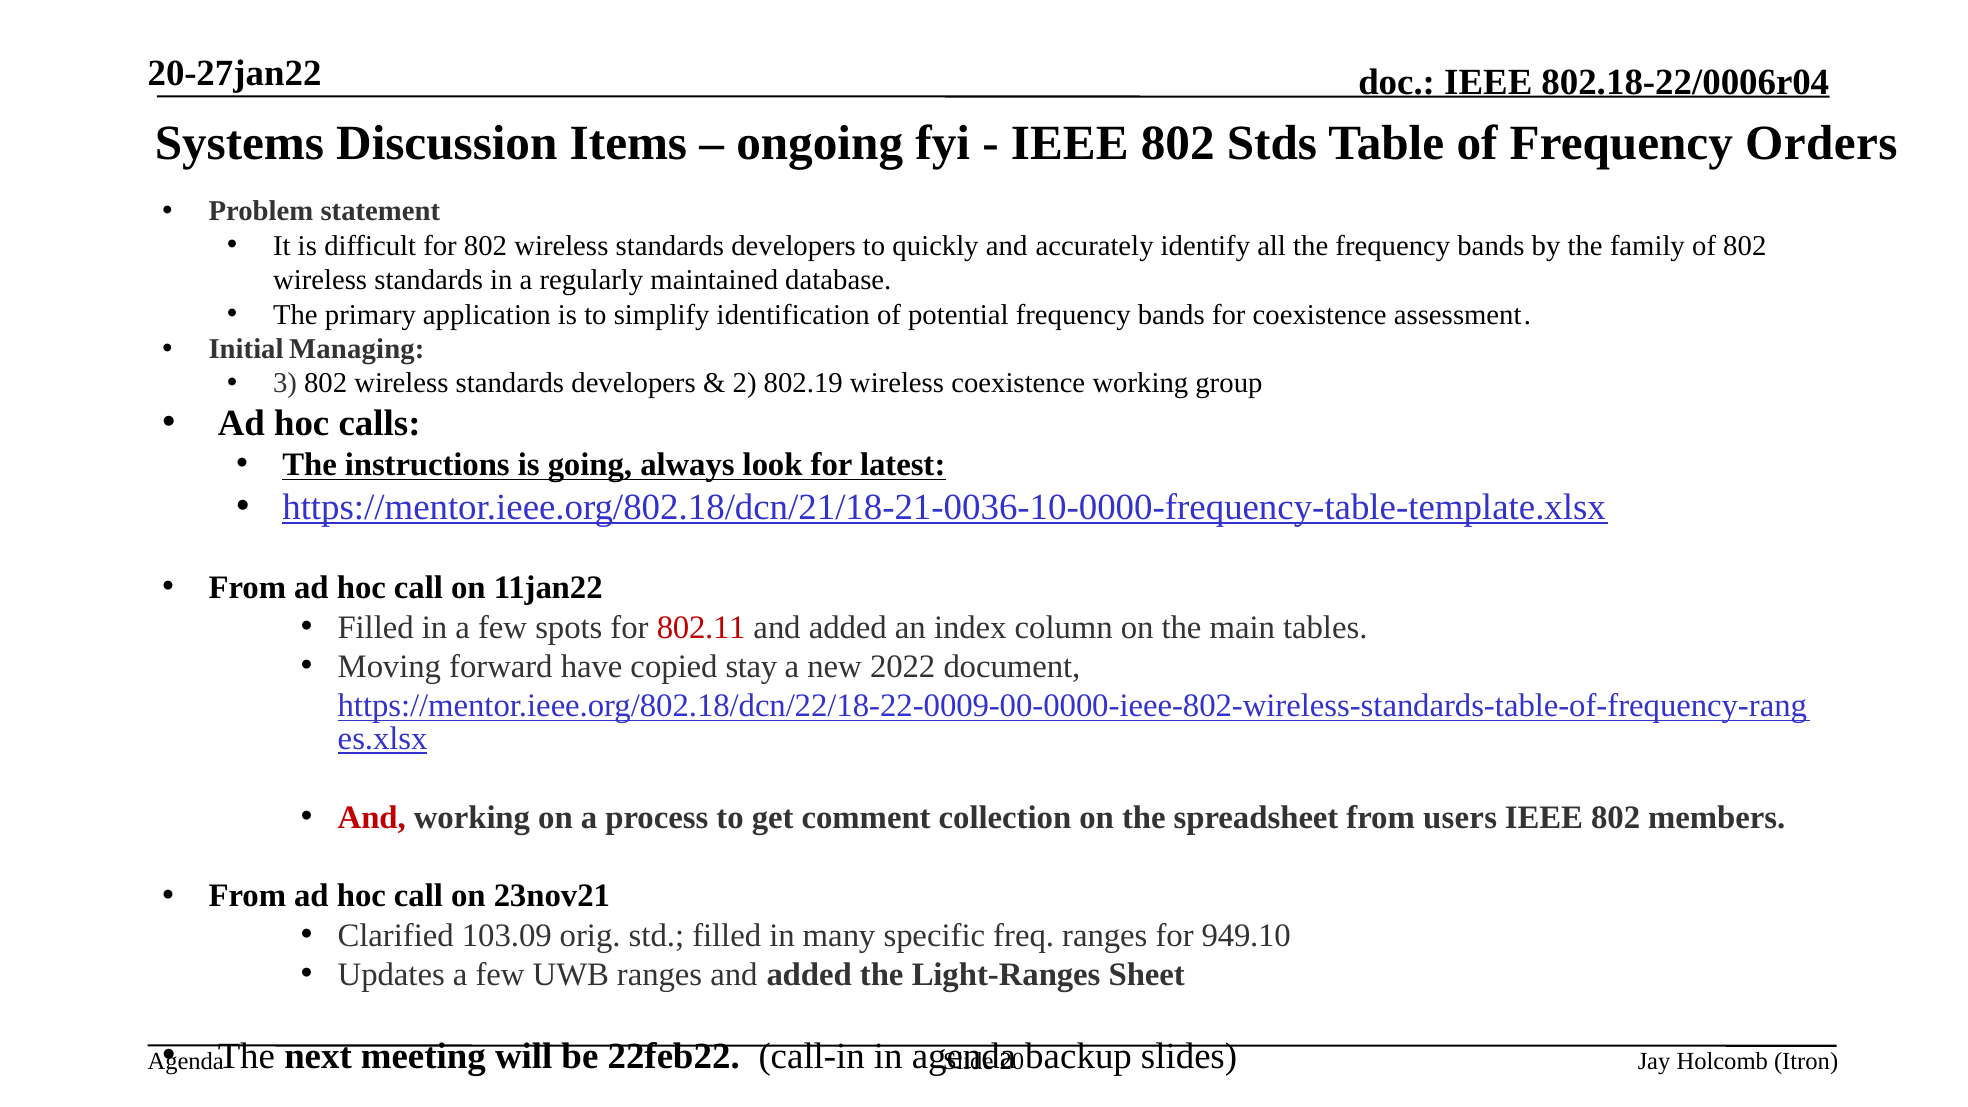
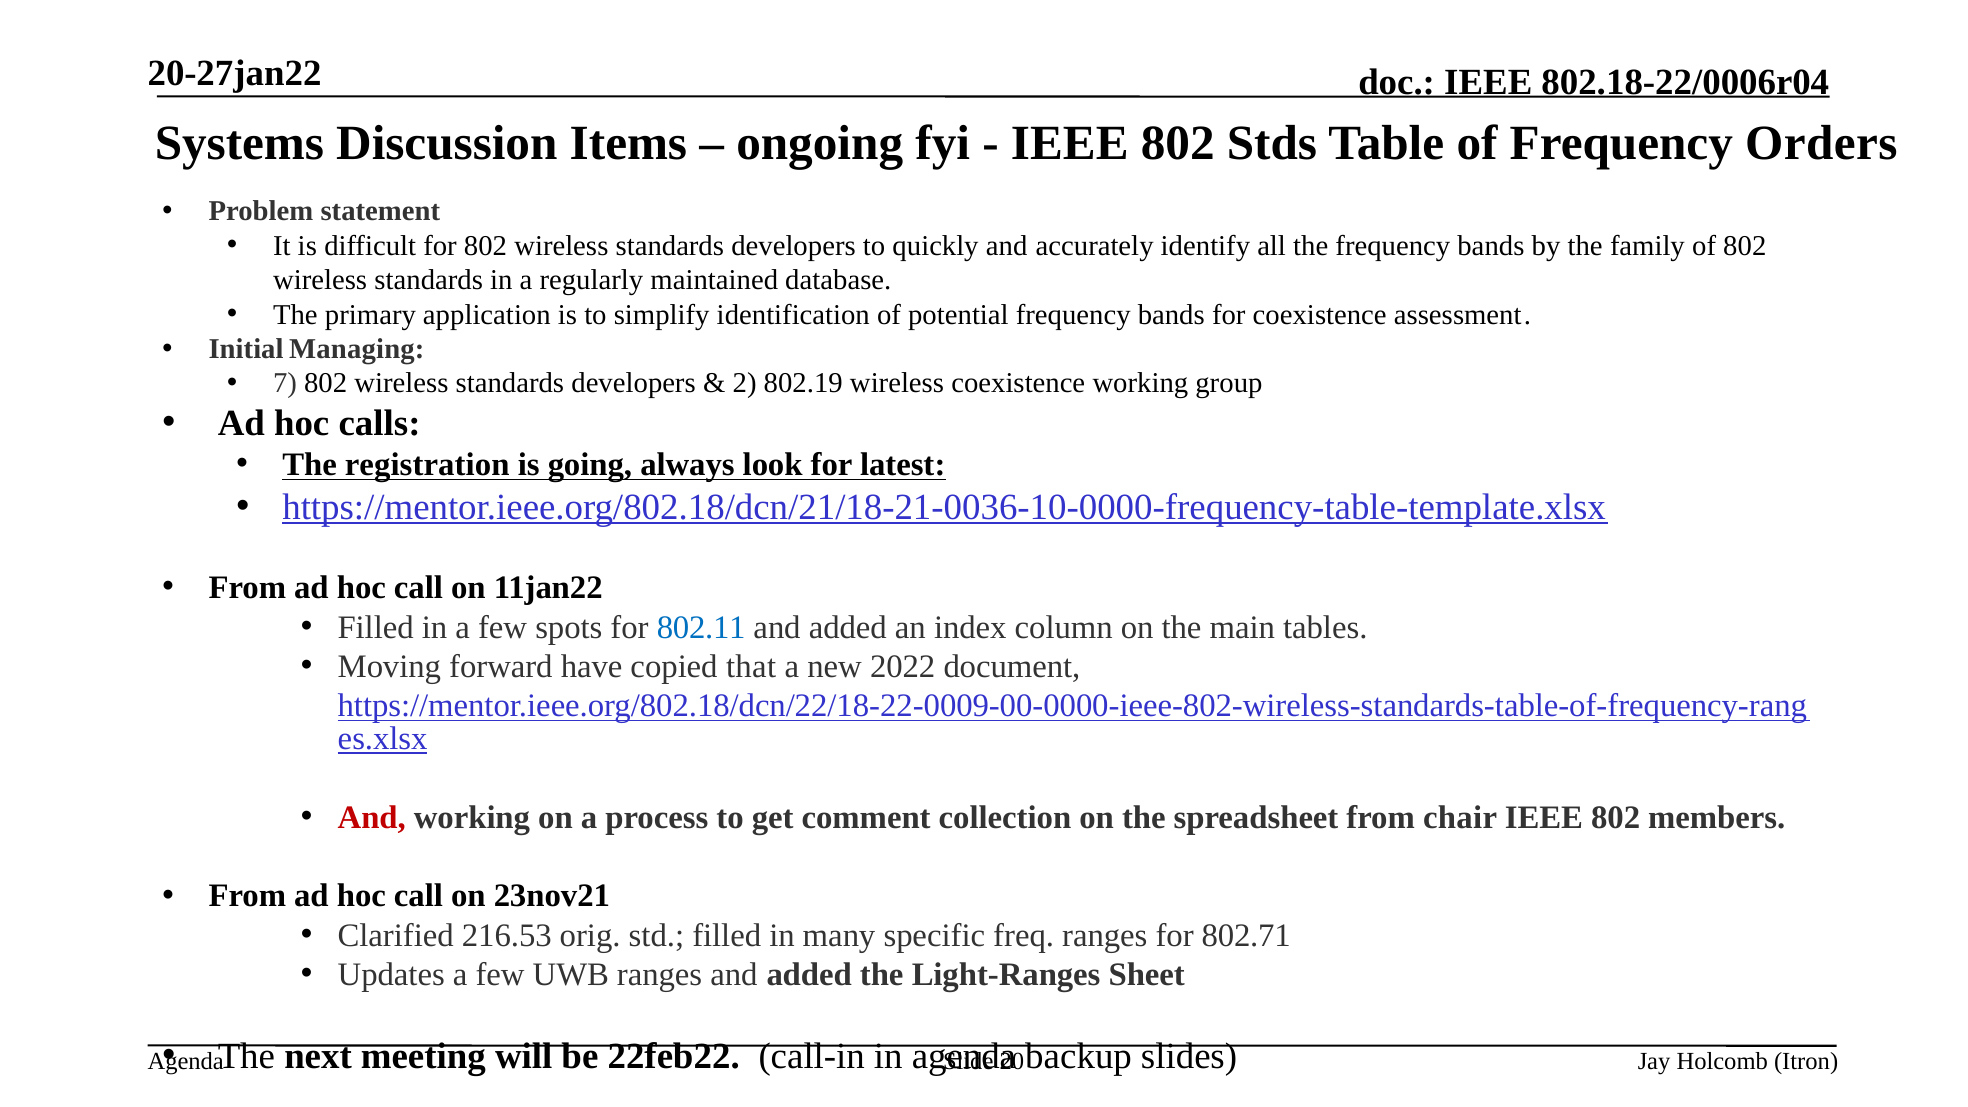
3: 3 -> 7 (285, 384)
instructions: instructions -> registration (427, 465)
802.11 colour: red -> blue (701, 627)
stay: stay -> that (751, 667)
users: users -> chair (1460, 817)
103.09: 103.09 -> 216.53 (507, 935)
949.10: 949.10 -> 802.71 (1246, 935)
